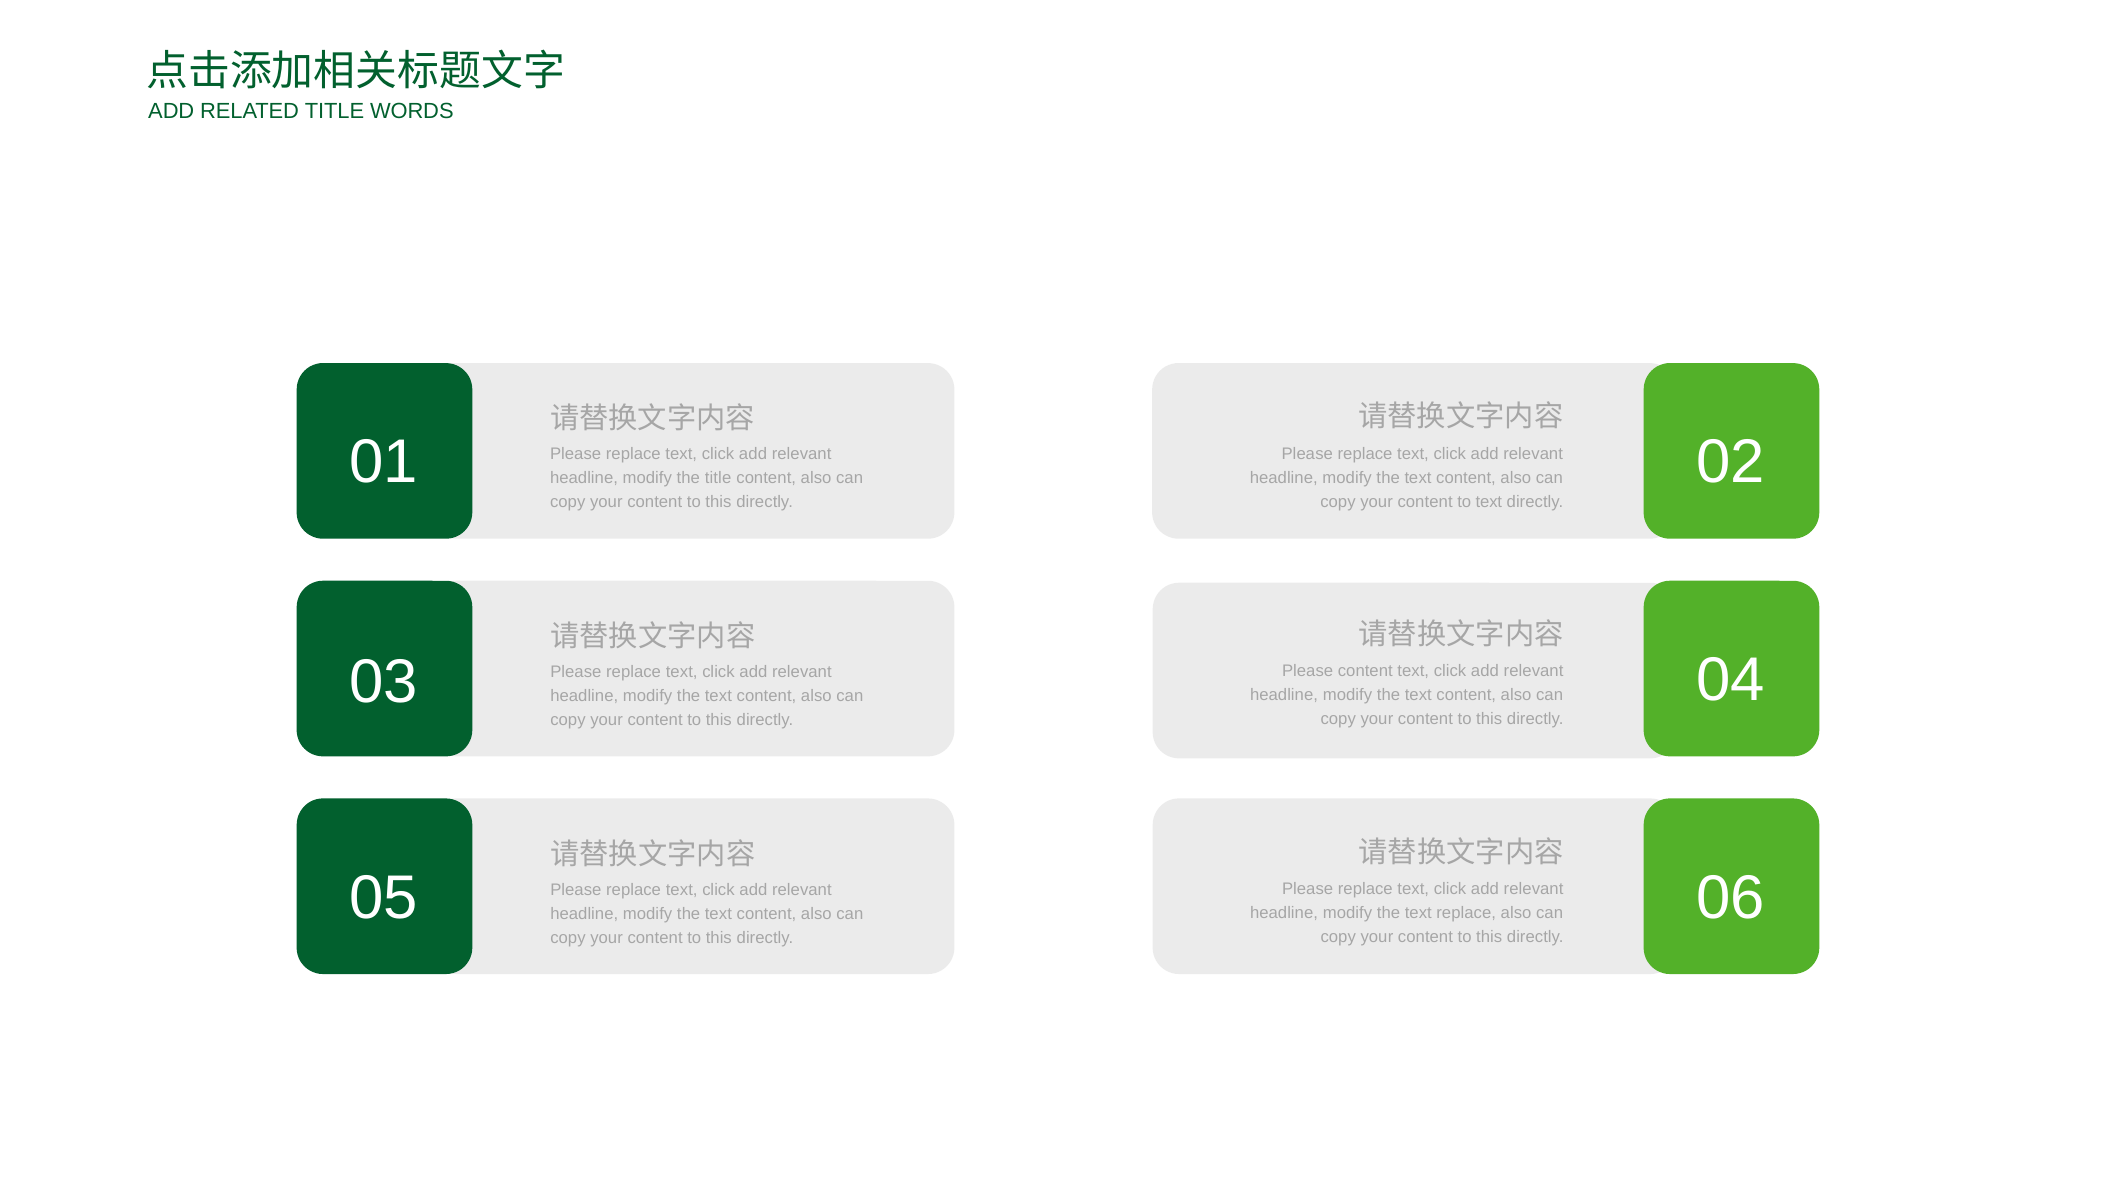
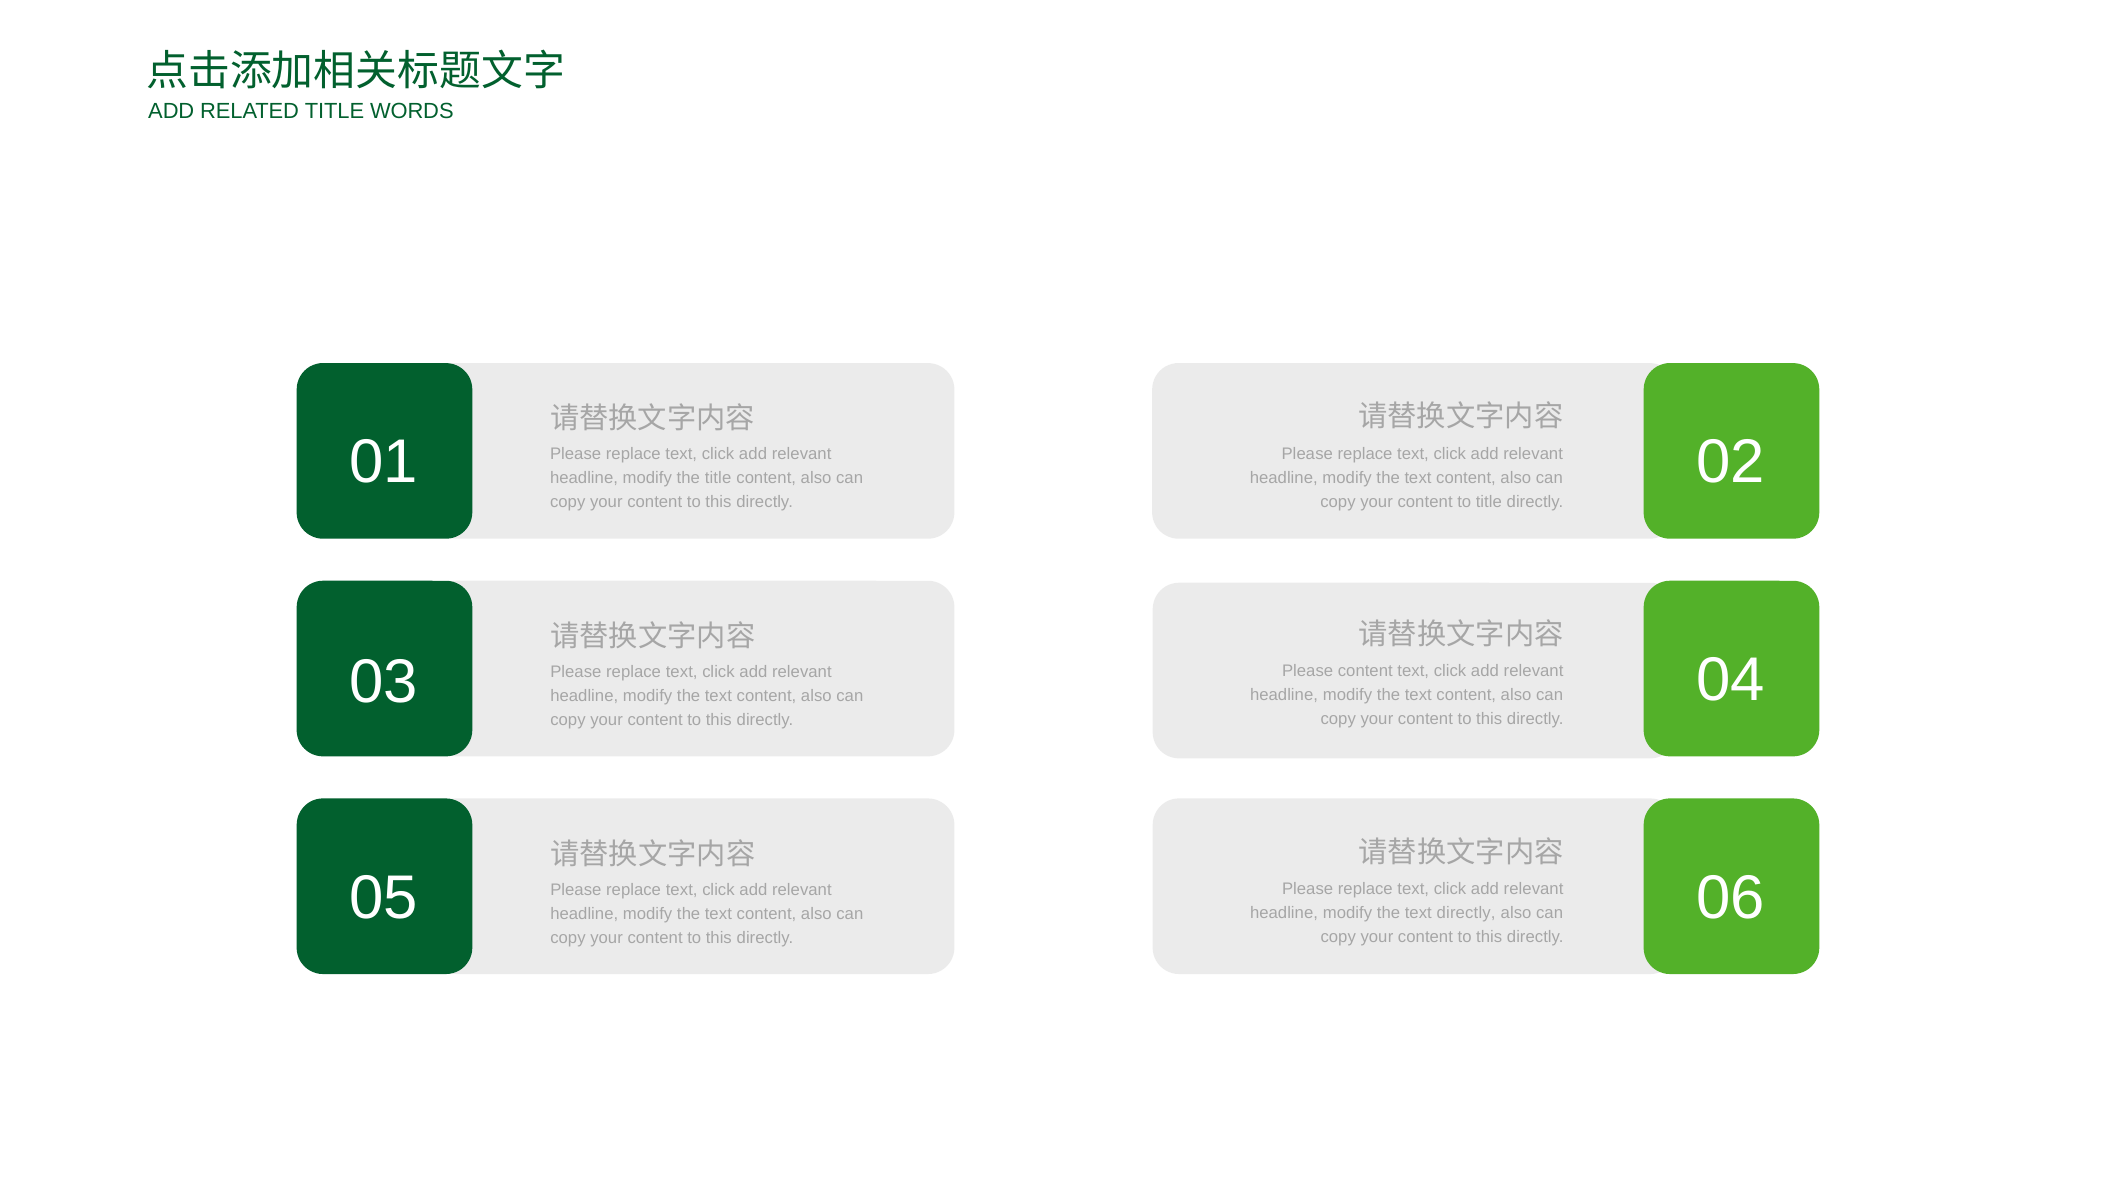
to text: text -> title (1489, 502)
text replace: replace -> directly (1466, 913)
